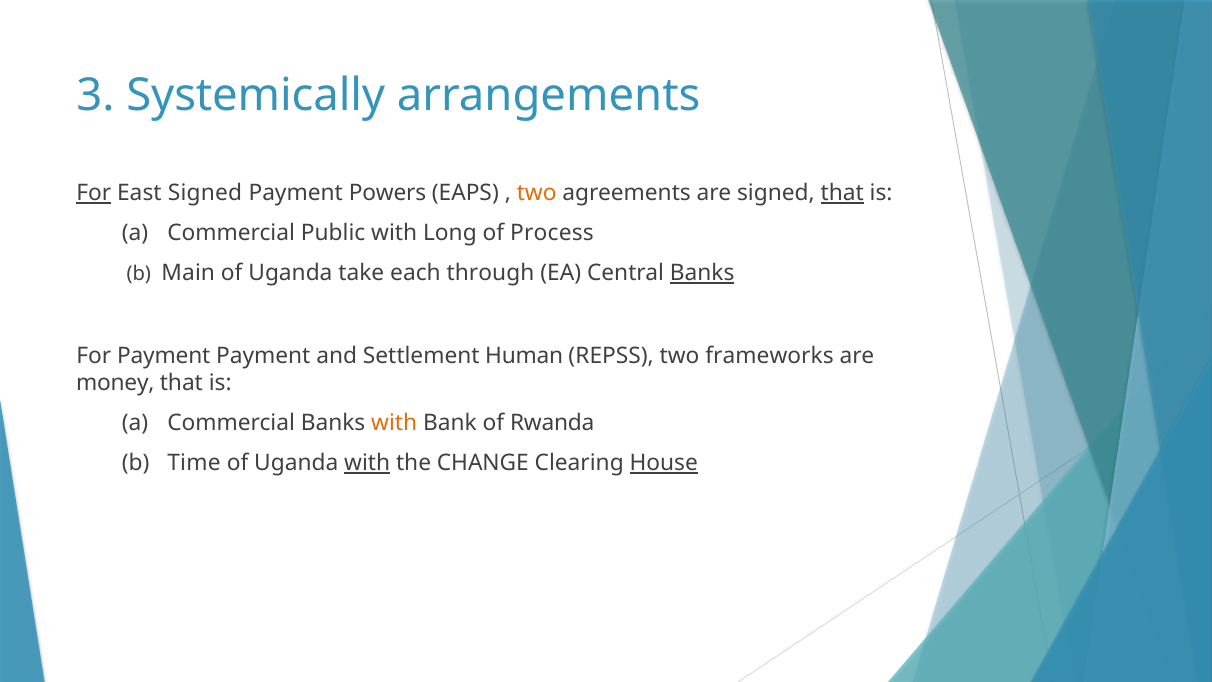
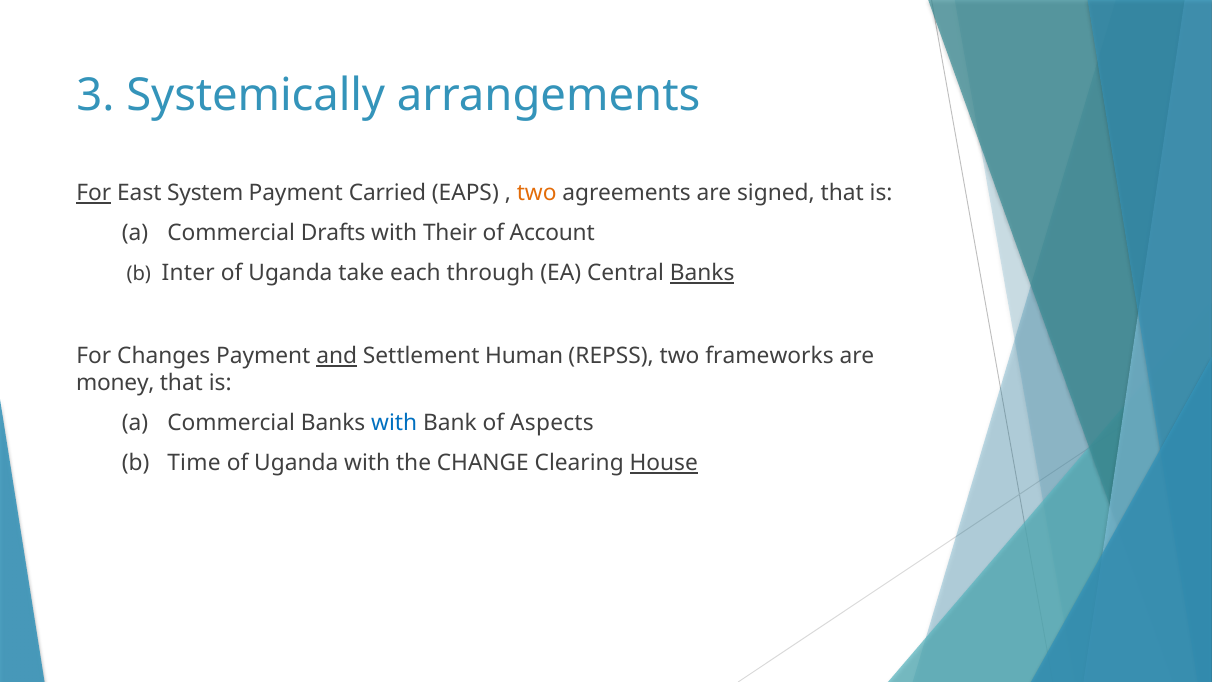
East Signed: Signed -> System (205, 193)
Powers: Powers -> Carried (387, 193)
that underline: present -> none (842, 193)
Public: Public -> Drafts (333, 233)
Long: Long -> Their (450, 233)
Process: Process -> Account (552, 233)
Main: Main -> Inter (188, 273)
For Payment: Payment -> Changes (164, 356)
and underline: none -> present (337, 356)
with colour: orange -> blue (394, 423)
Rwanda: Rwanda -> Aspects (552, 423)
with underline: present -> none (367, 463)
